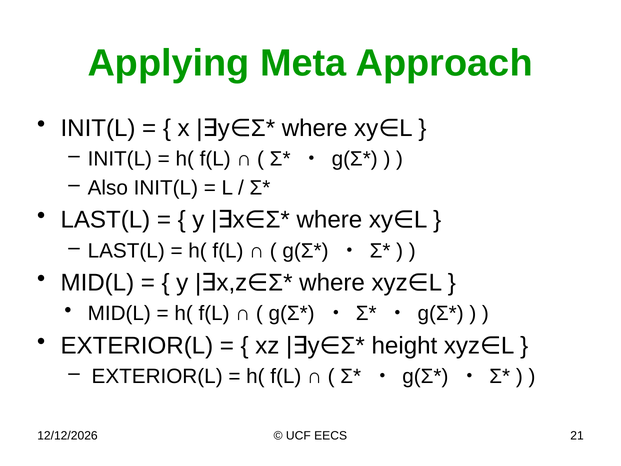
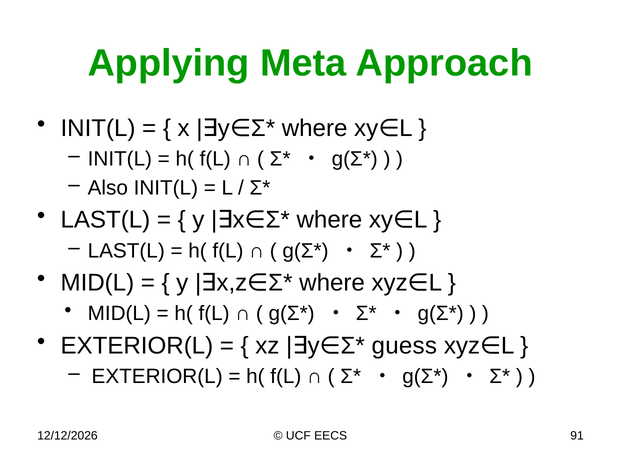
height: height -> guess (404, 345)
21: 21 -> 91 (577, 435)
